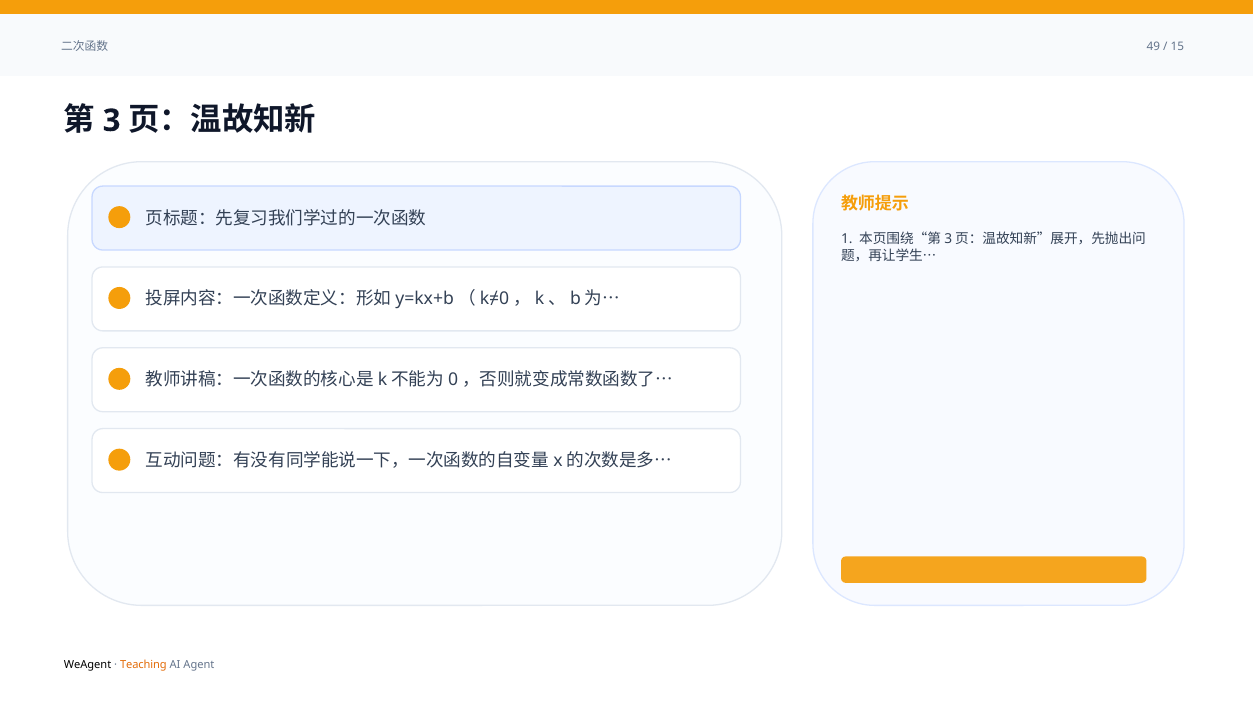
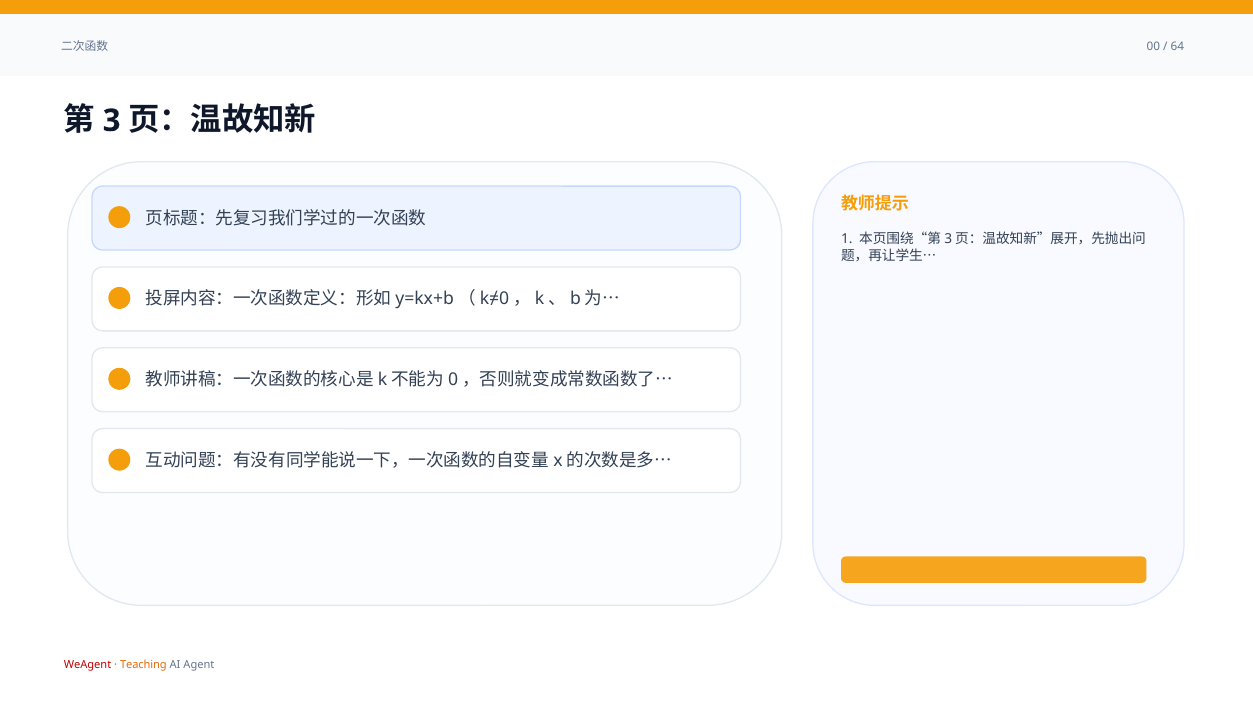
49: 49 -> 00 (1153, 47)
15: 15 -> 64 (1177, 47)
WeAgent colour: black -> red (88, 664)
